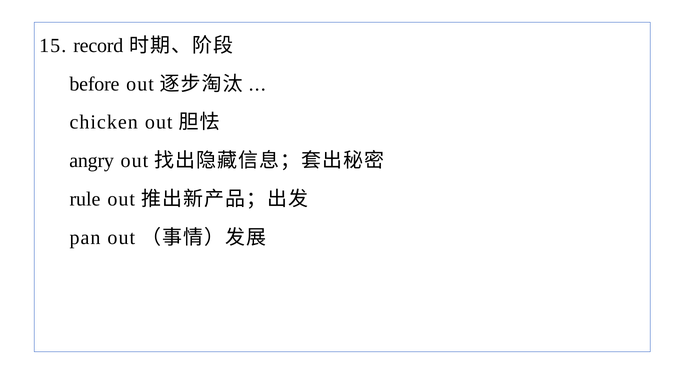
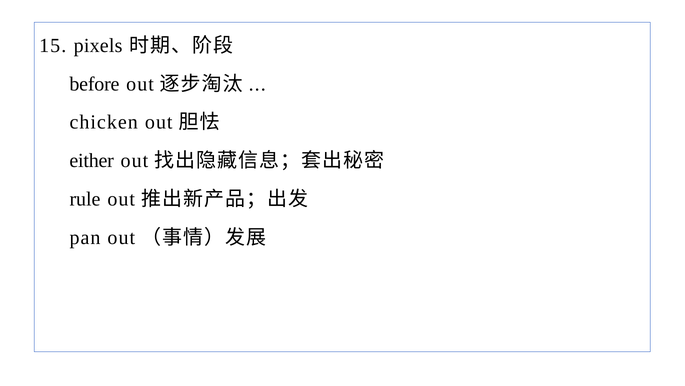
record: record -> pixels (98, 45)
angry: angry -> either (92, 160)
